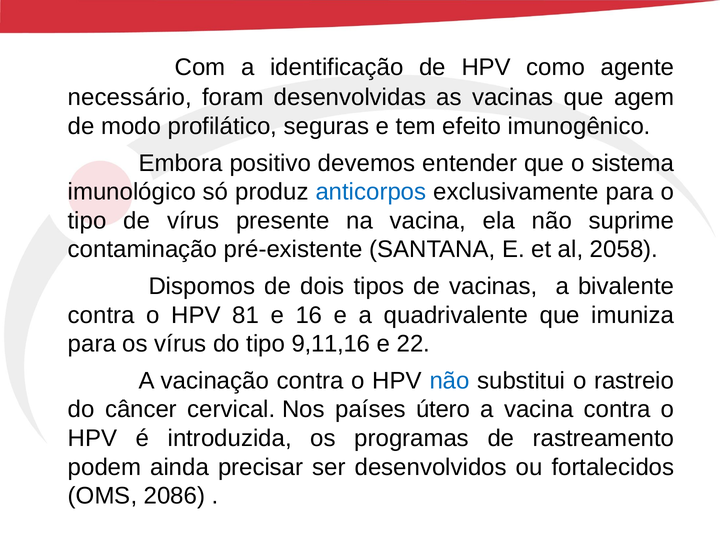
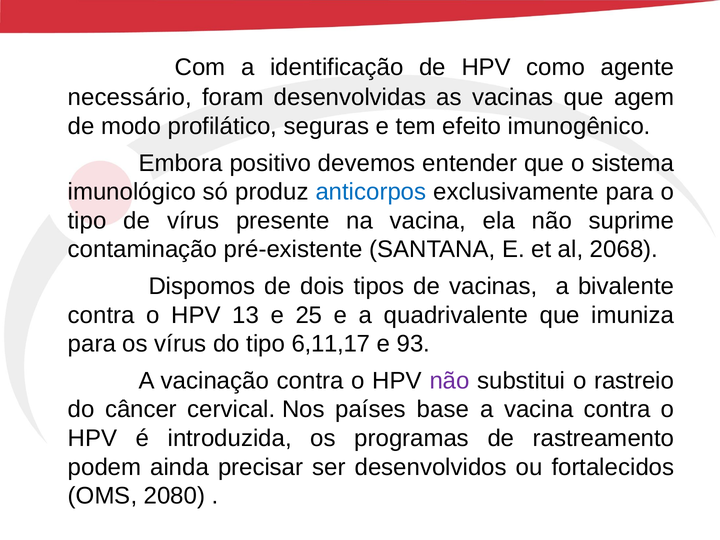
2058: 2058 -> 2068 (624, 250)
81: 81 -> 13 (246, 315)
16: 16 -> 25 (309, 315)
9,11,16: 9,11,16 -> 6,11,17 (331, 344)
22: 22 -> 93 (413, 344)
não colour: blue -> purple (450, 381)
útero: útero -> base (443, 410)
2086: 2086 -> 2080 (174, 496)
